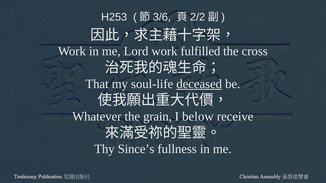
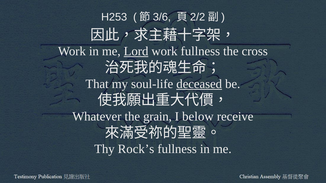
Lord underline: none -> present (136, 51)
work fulfilled: fulfilled -> fullness (200, 51)
Since’s: Since’s -> Rock’s (136, 149)
